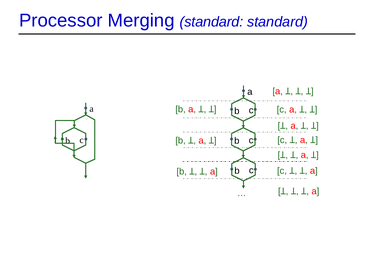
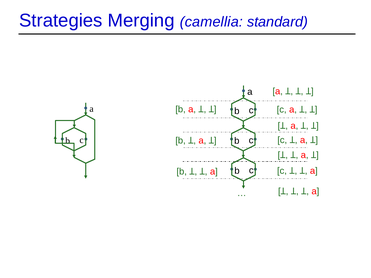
Processor: Processor -> Strategies (61, 20)
Merging standard: standard -> camellia (211, 22)
